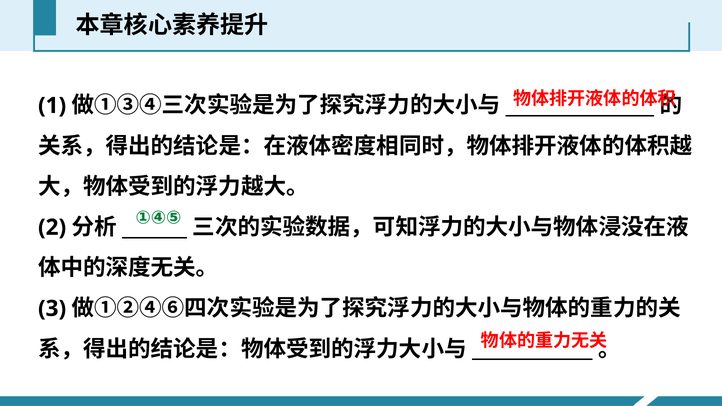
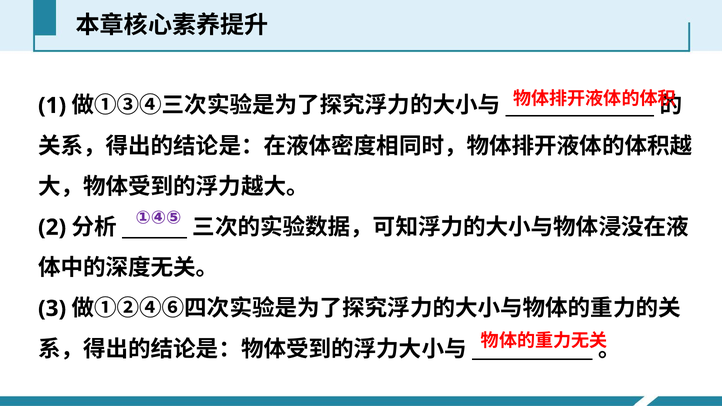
①④⑤ colour: green -> purple (158, 218)
